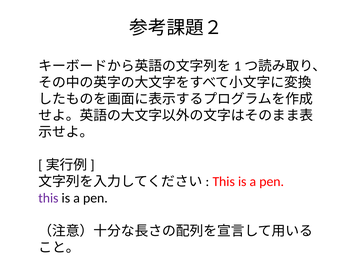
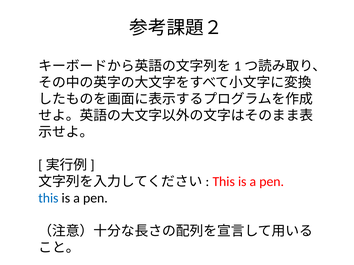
this colour: purple -> blue (48, 199)
